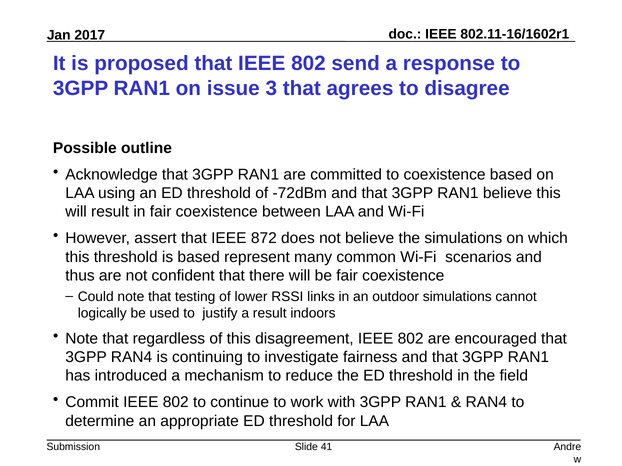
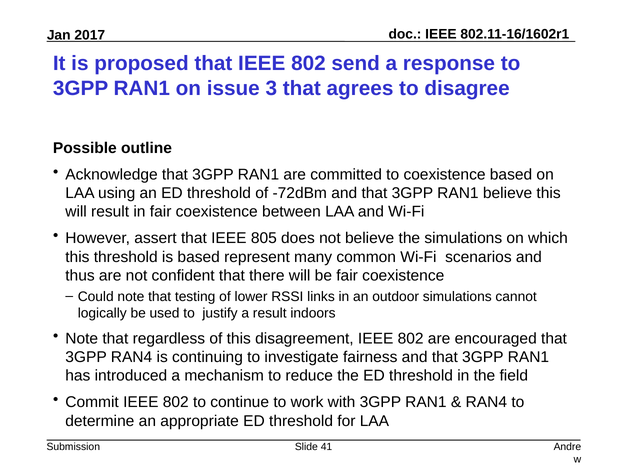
872: 872 -> 805 (264, 239)
